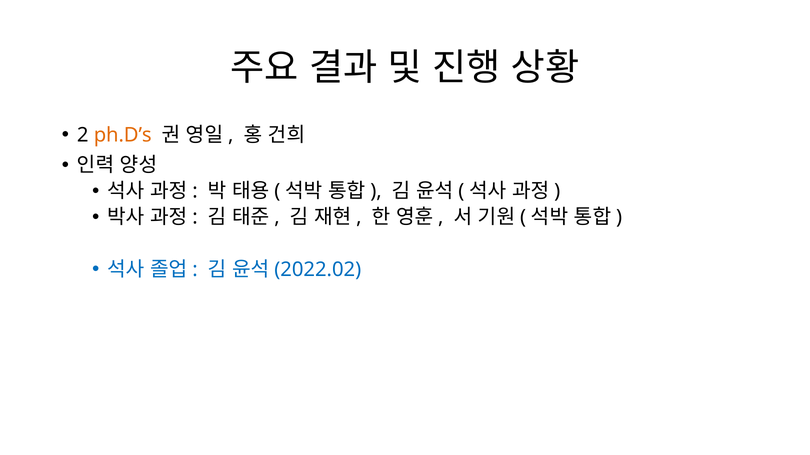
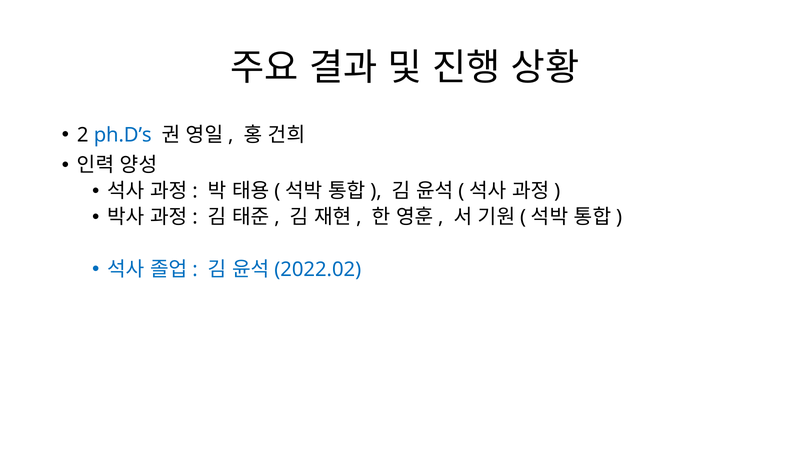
ph.D’s colour: orange -> blue (123, 135)
